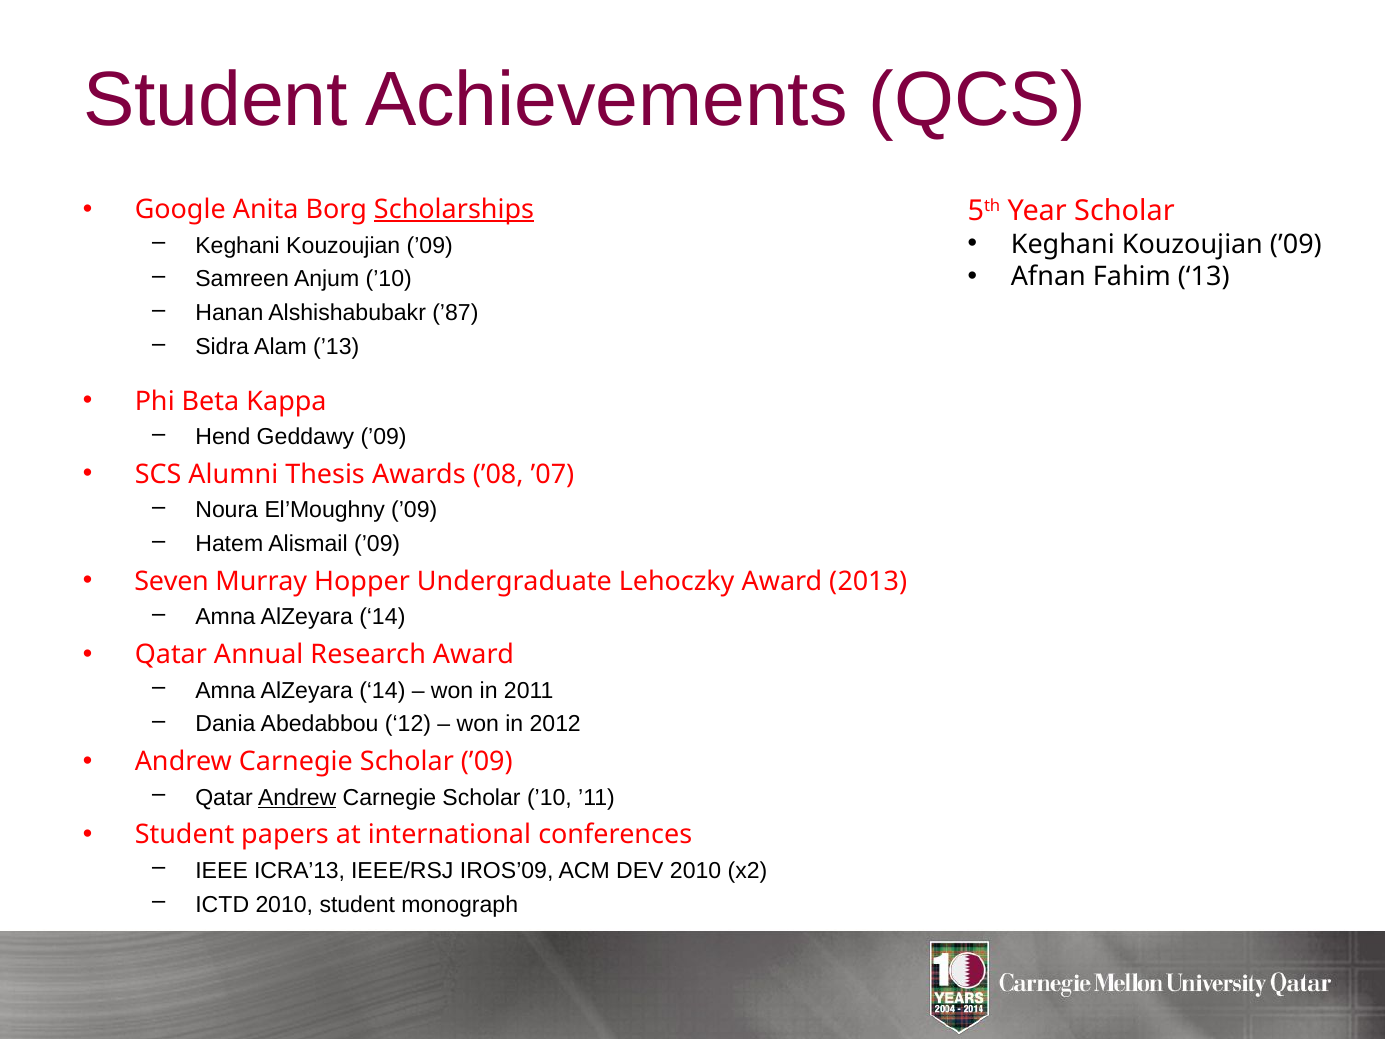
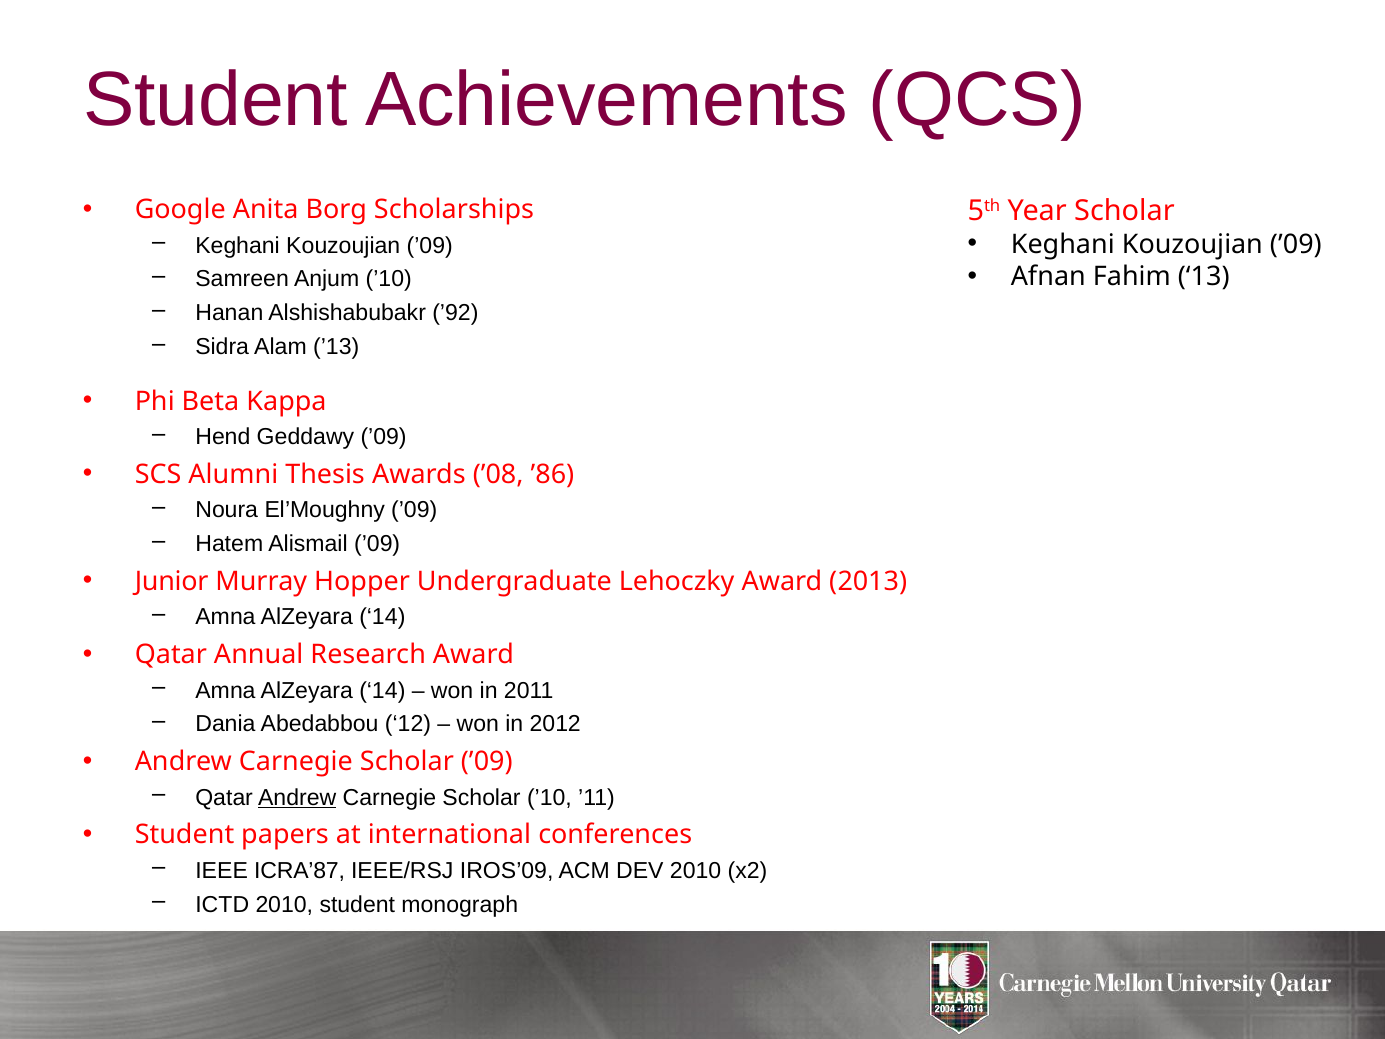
Scholarships underline: present -> none (454, 210)
’87: ’87 -> ’92 (455, 313)
’07: ’07 -> ’86 (552, 474)
Seven: Seven -> Junior (172, 581)
ICRA’13: ICRA’13 -> ICRA’87 (300, 870)
